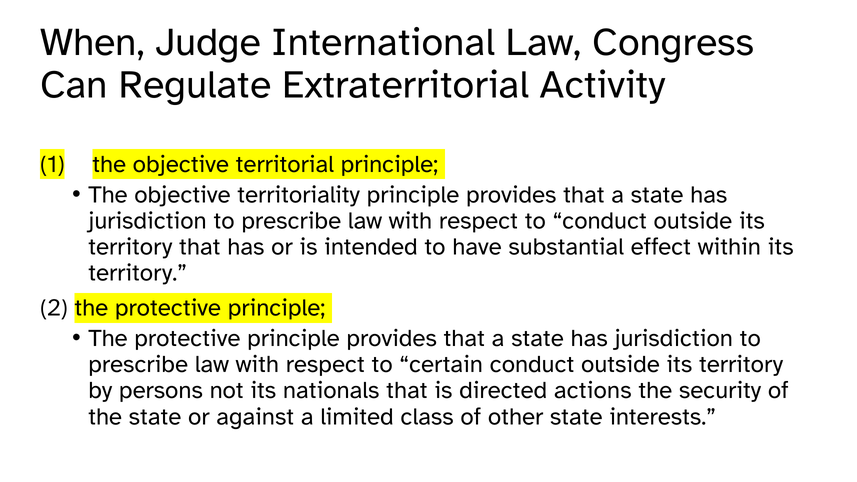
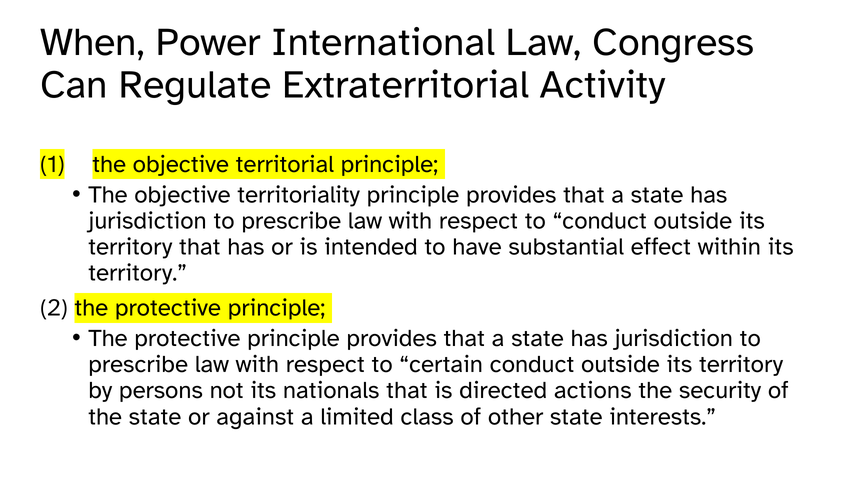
Judge: Judge -> Power (208, 42)
